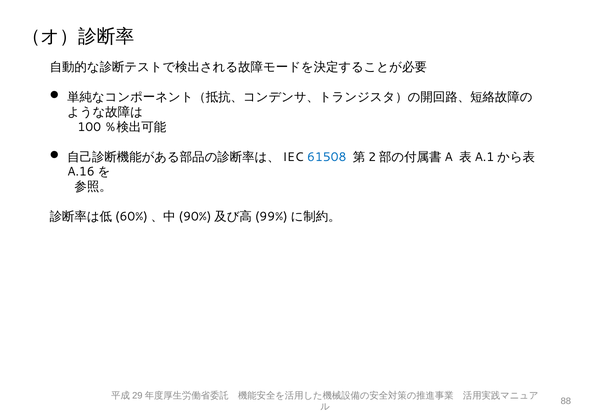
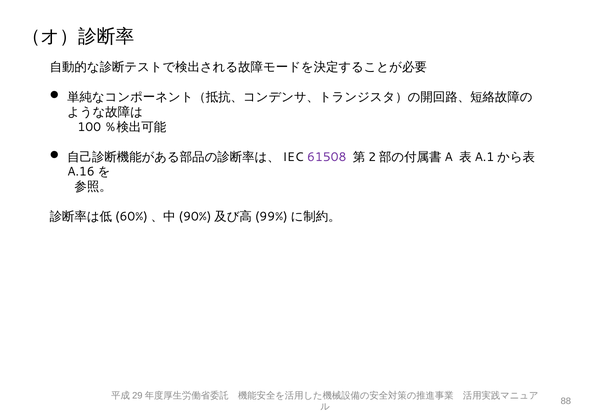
61508 colour: blue -> purple (327, 157)
